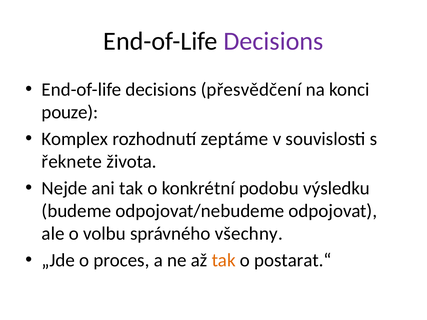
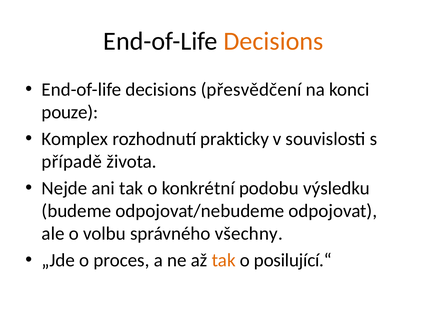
Decisions colour: purple -> orange (273, 41)
zeptáme: zeptáme -> prakticky (235, 139)
řeknete: řeknete -> případě (72, 162)
postarat.“: postarat.“ -> posilující.“ (293, 260)
